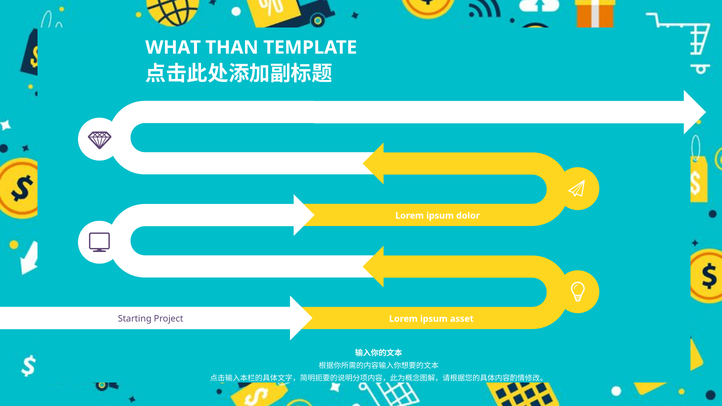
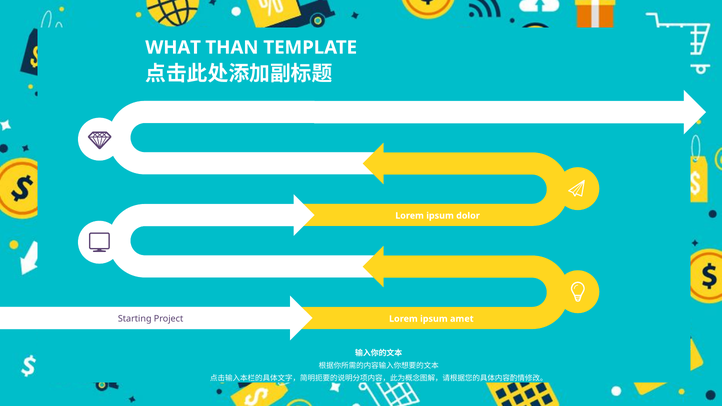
asset: asset -> amet (462, 319)
